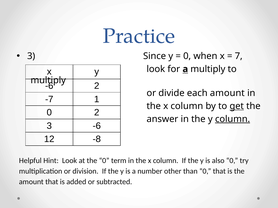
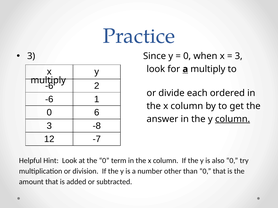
7: 7 -> 3 (239, 56)
each amount: amount -> ordered (227, 93)
-7: -7 -> -6 (49, 99)
get underline: present -> none (237, 106)
0 2: 2 -> 6 (97, 113)
3 -6: -6 -> -8 (97, 126)
-8: -8 -> -7 (97, 139)
